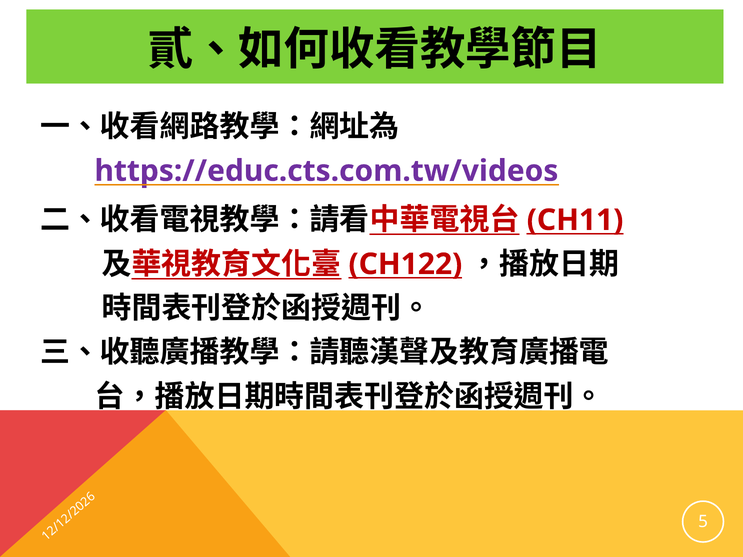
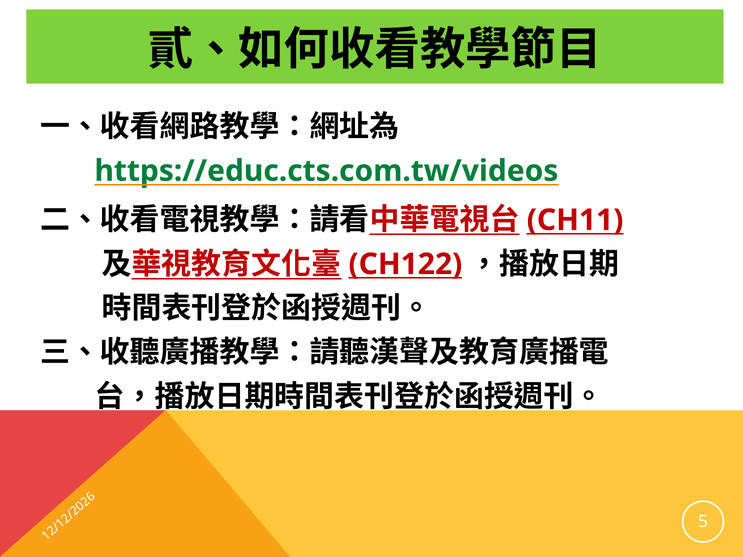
https://educ.cts.com.tw/videos colour: purple -> green (326, 171)
